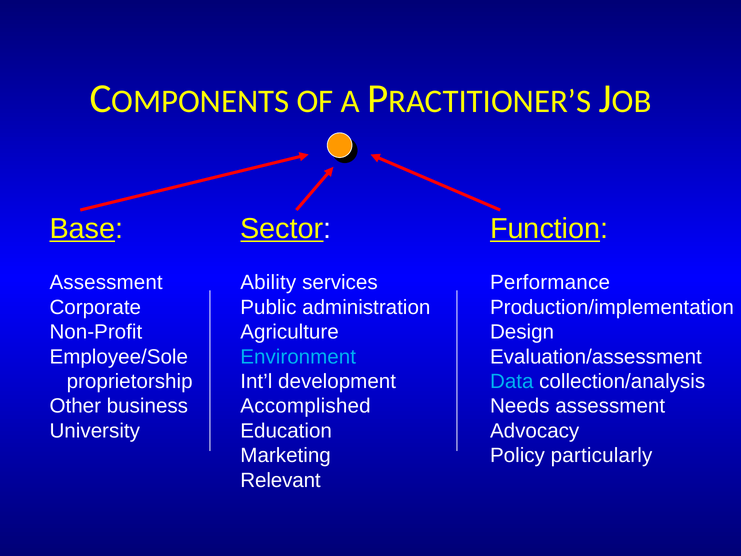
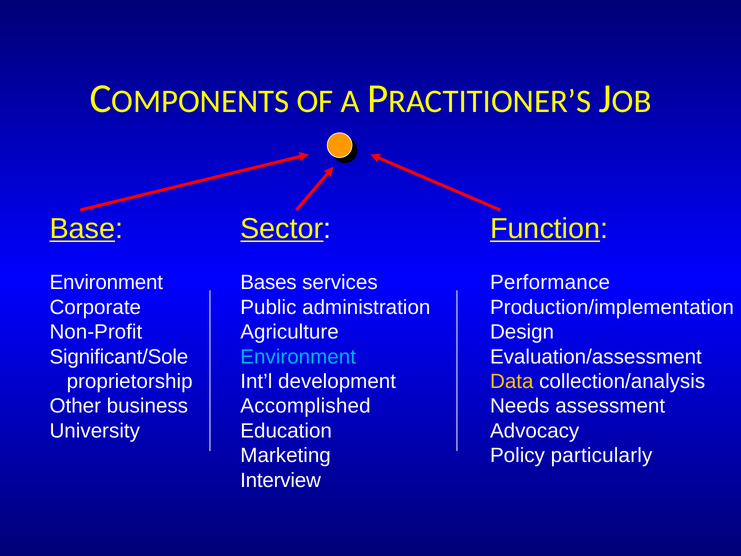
Assessment: Assessment -> Environment (106, 282)
Ability: Ability -> Bases (268, 282)
Employee/Sole: Employee/Sole -> Significant/Sole (119, 357)
Data colour: light blue -> yellow (512, 381)
Relevant: Relevant -> Interview (281, 480)
